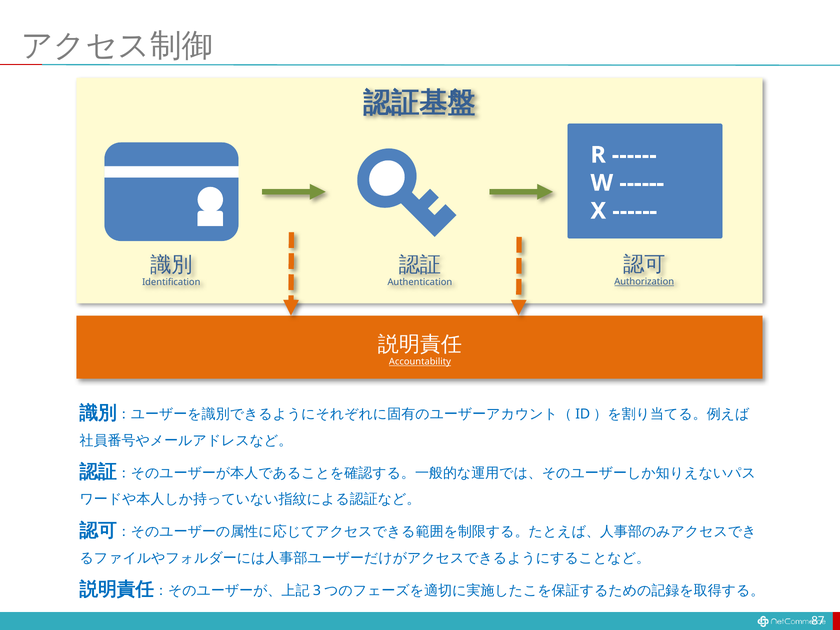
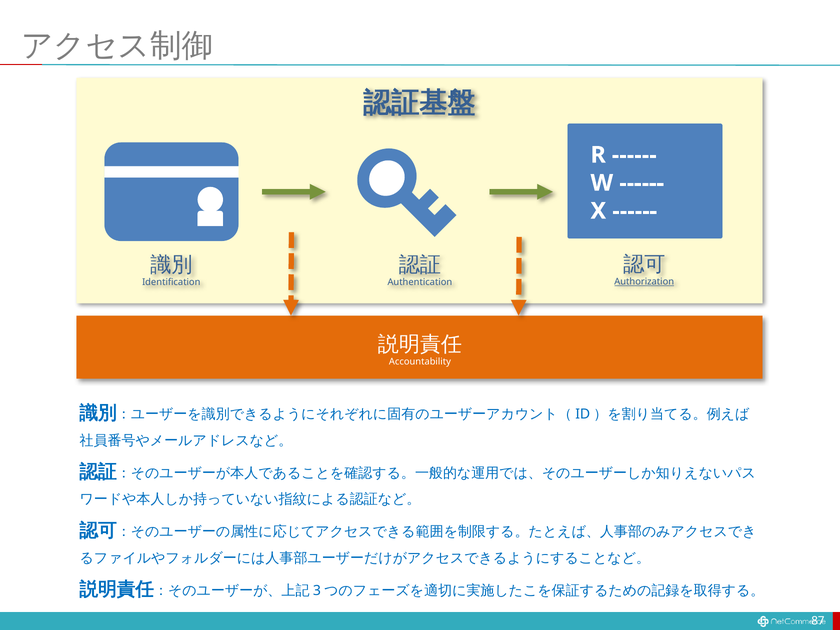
Accountability underline: present -> none (420, 362)
